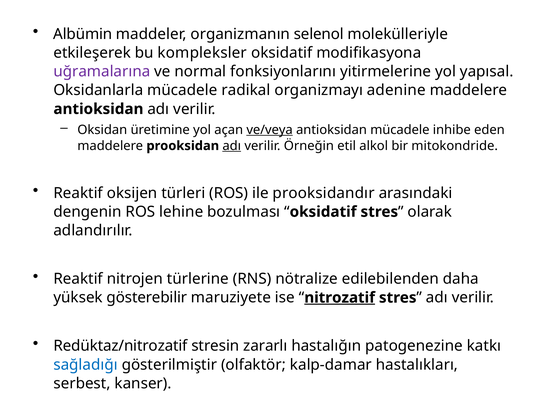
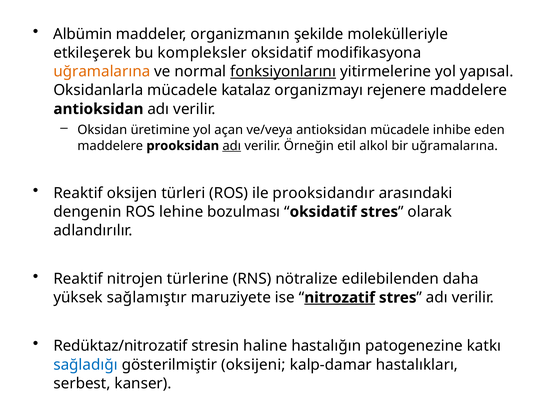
selenol: selenol -> şekilde (319, 34)
uğramalarına colour: purple -> orange (102, 71)
fonksiyonlarını underline: none -> present (283, 71)
radikal: radikal -> katalaz (246, 90)
adenine: adenine -> rejenere (396, 90)
ve/veya underline: present -> none (270, 130)
bir mitokondride: mitokondride -> uğramalarına (455, 146)
gösterebilir: gösterebilir -> sağlamıştır (147, 298)
zararlı: zararlı -> haline (265, 346)
olfaktör: olfaktör -> oksijeni (253, 365)
